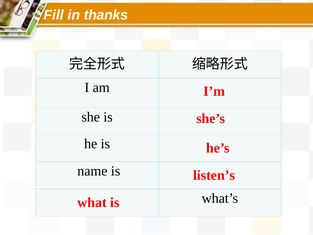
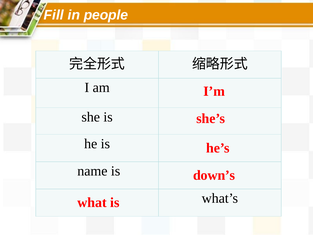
thanks: thanks -> people (106, 15)
listen’s: listen’s -> down’s (214, 175)
